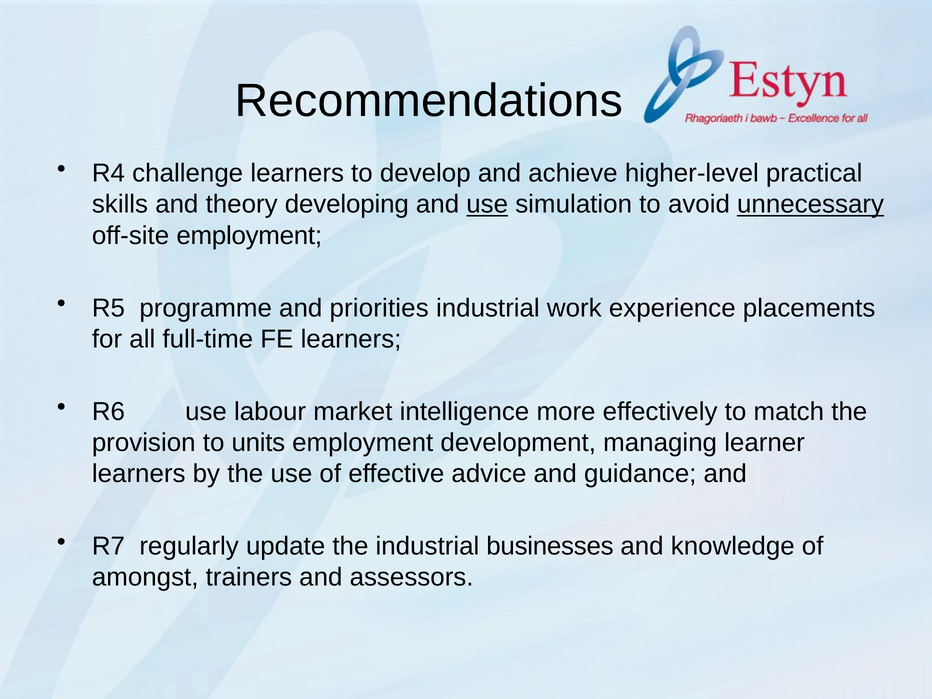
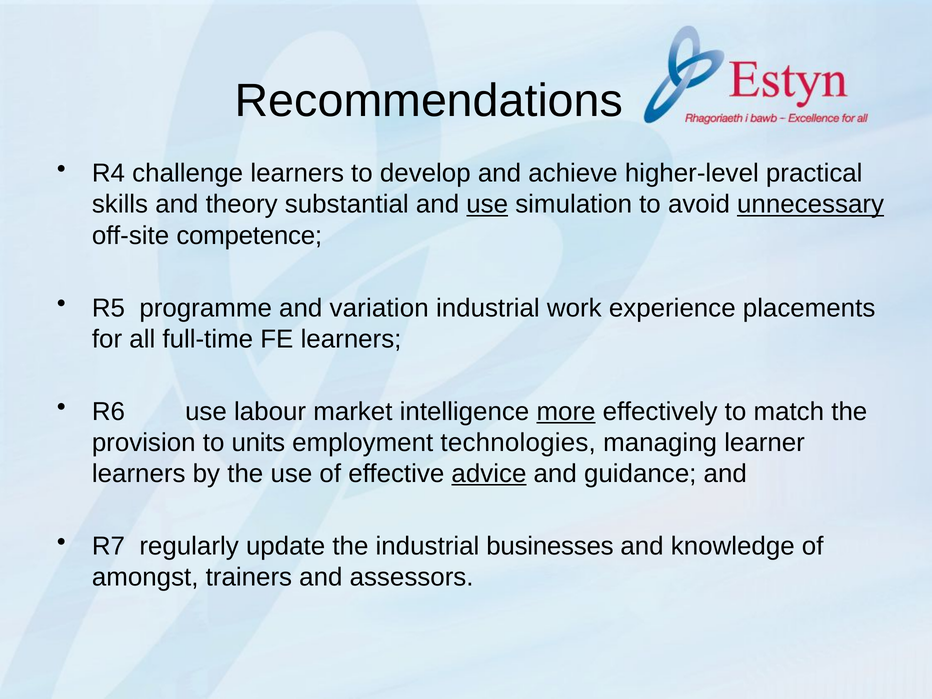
developing: developing -> substantial (347, 204)
off-site employment: employment -> competence (249, 235)
priorities: priorities -> variation (379, 308)
more underline: none -> present (566, 412)
development: development -> technologies (518, 443)
advice underline: none -> present (489, 474)
